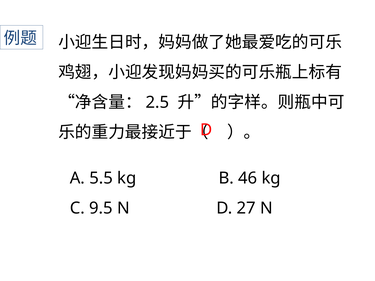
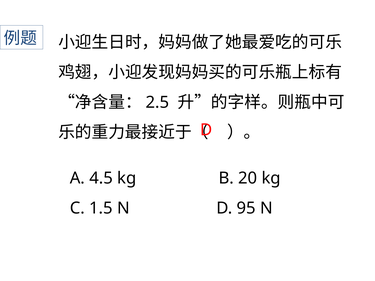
5.5: 5.5 -> 4.5 (101, 178)
46: 46 -> 20 (248, 178)
9.5: 9.5 -> 1.5 (101, 208)
27: 27 -> 95 (246, 208)
